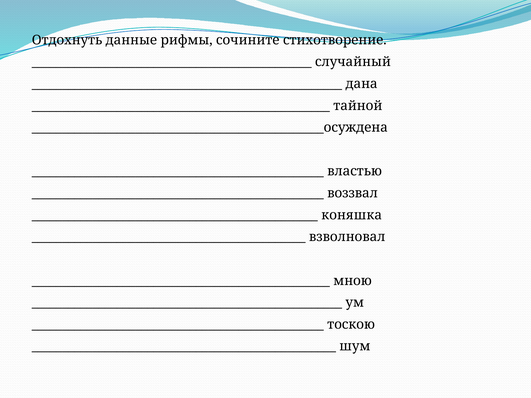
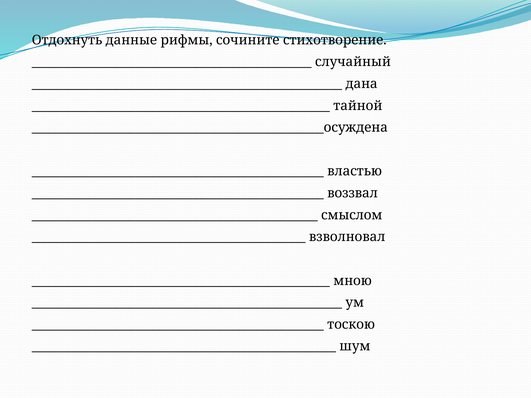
коняшка: коняшка -> смыслом (352, 215)
